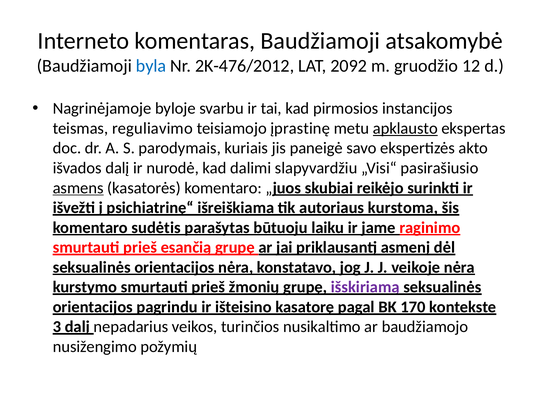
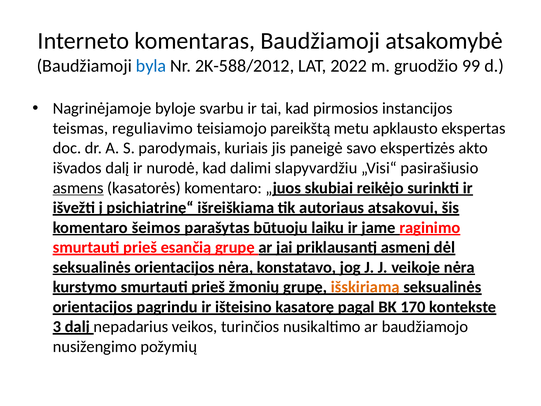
2K-476/2012: 2K-476/2012 -> 2K-588/2012 (245, 66)
2092: 2092 -> 2022 (349, 66)
12: 12 -> 99 (471, 66)
įprastinę: įprastinę -> pareikštą (300, 128)
apklausto underline: present -> none (405, 128)
kurstoma: kurstoma -> atsakovui (403, 208)
sudėtis: sudėtis -> šeimos (156, 227)
išskiriamą colour: purple -> orange (365, 287)
